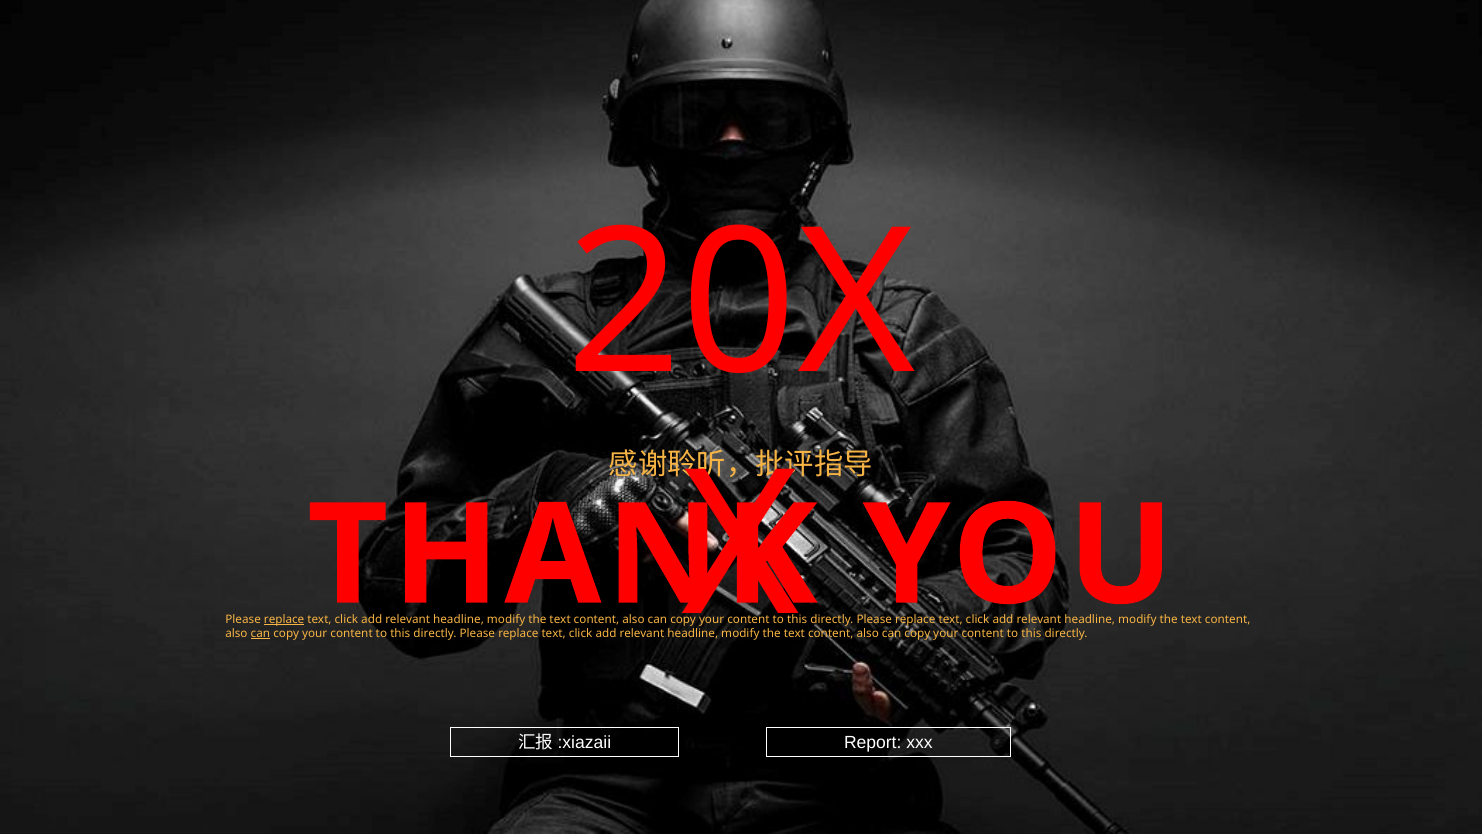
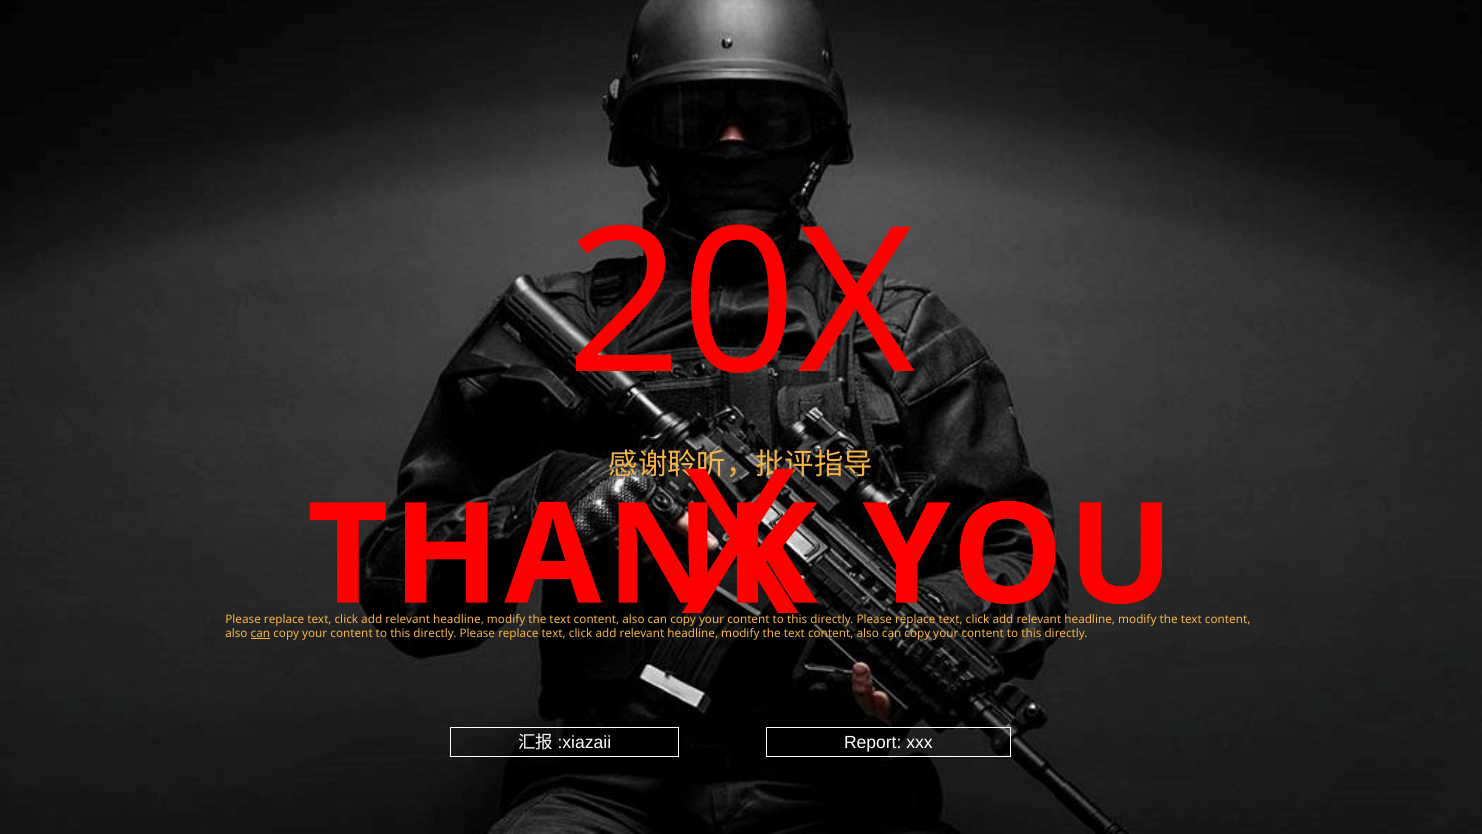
replace underline: present -> none (284, 619)
